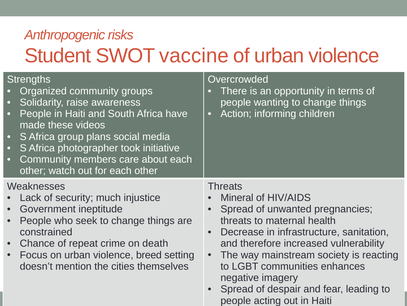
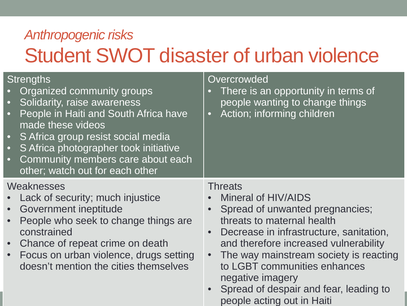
vaccine: vaccine -> disaster (194, 56)
plans: plans -> resist (99, 136)
breed: breed -> drugs (149, 254)
